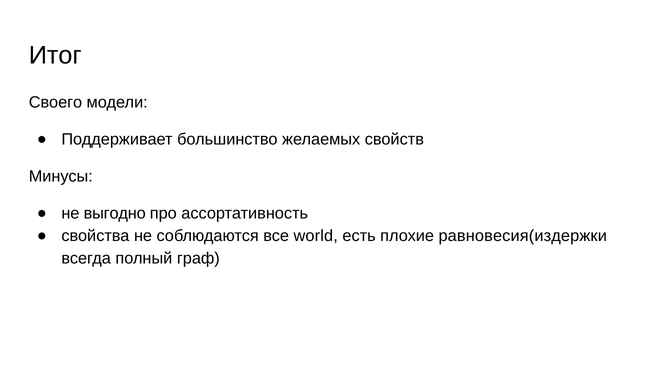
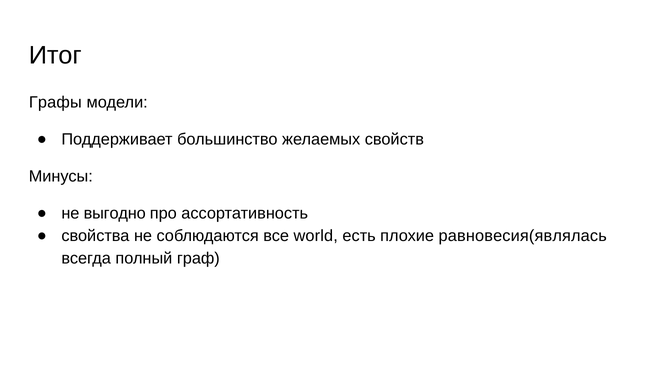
Своего: Своего -> Графы (55, 103)
равновесия(издержки: равновесия(издержки -> равновесия(являлась (523, 236)
